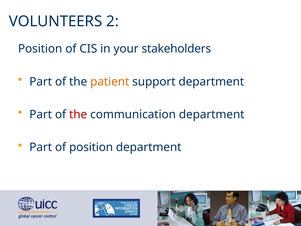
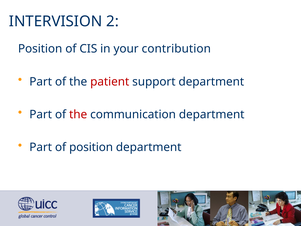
VOLUNTEERS: VOLUNTEERS -> INTERVISION (56, 21)
stakeholders: stakeholders -> contribution (176, 49)
patient colour: orange -> red (110, 82)
